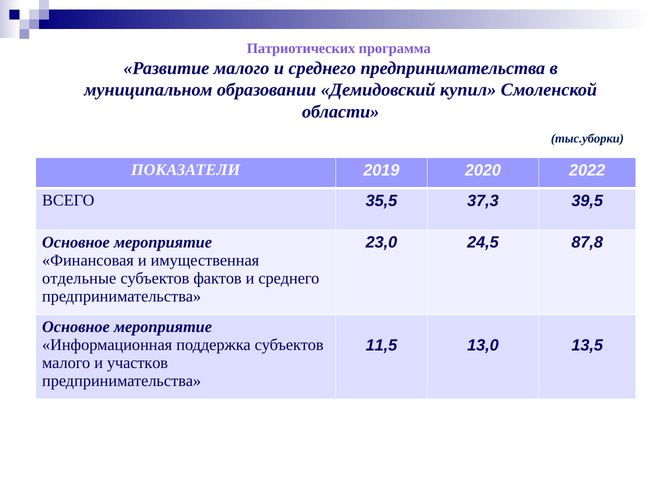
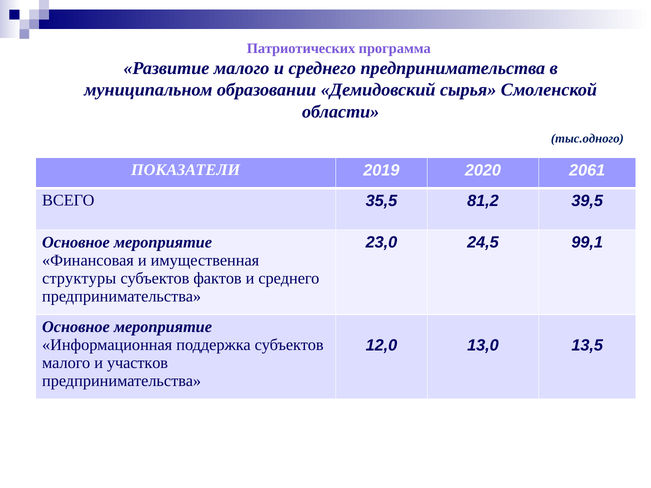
купил: купил -> сырья (468, 90)
тыс.уборки: тыс.уборки -> тыс.одного (587, 139)
2022: 2022 -> 2061 (587, 170)
37,3: 37,3 -> 81,2 (483, 201)
87,8: 87,8 -> 99,1 (587, 243)
отдельные: отдельные -> структуры (79, 278)
11,5: 11,5 -> 12,0 (381, 346)
